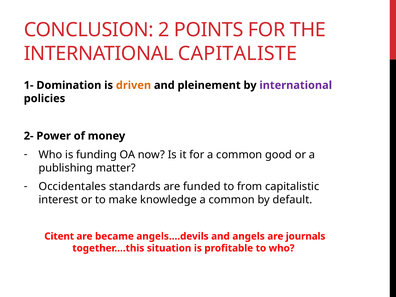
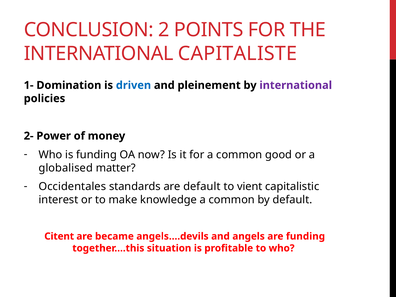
driven colour: orange -> blue (133, 85)
publishing: publishing -> globalised (66, 168)
are funded: funded -> default (202, 187)
from: from -> vient (250, 187)
are journals: journals -> funding (305, 236)
